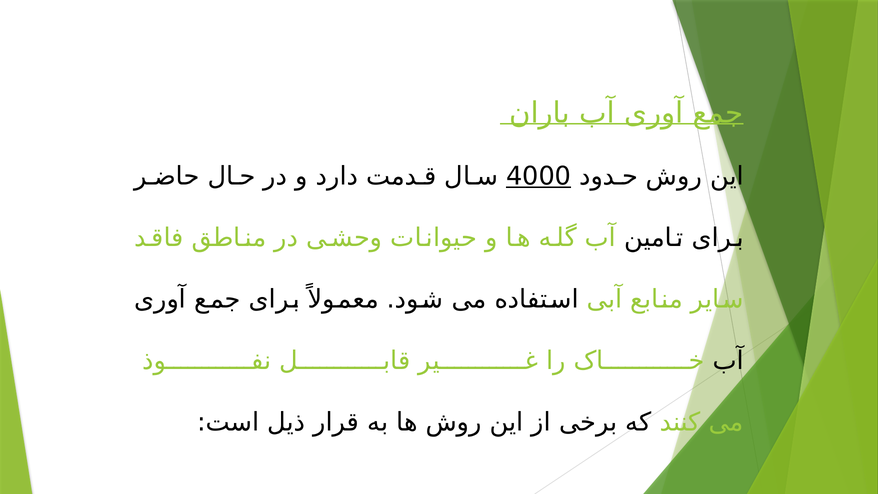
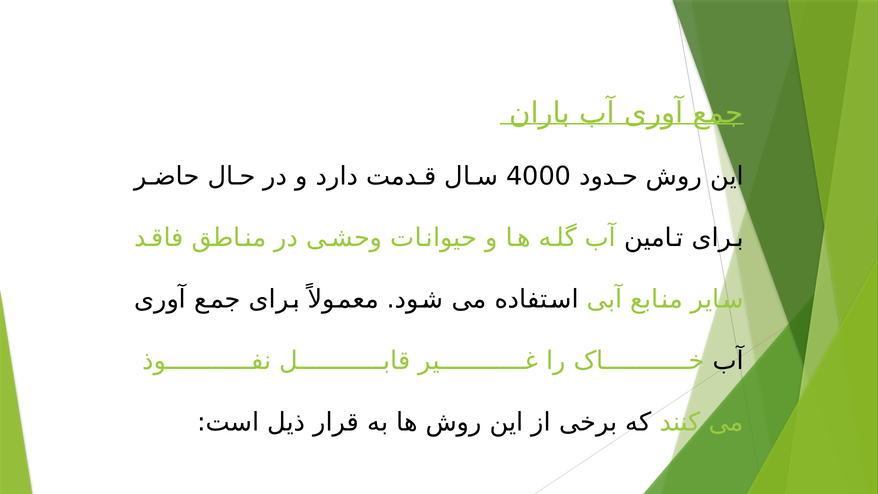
4000 underline: present -> none (539, 176)
